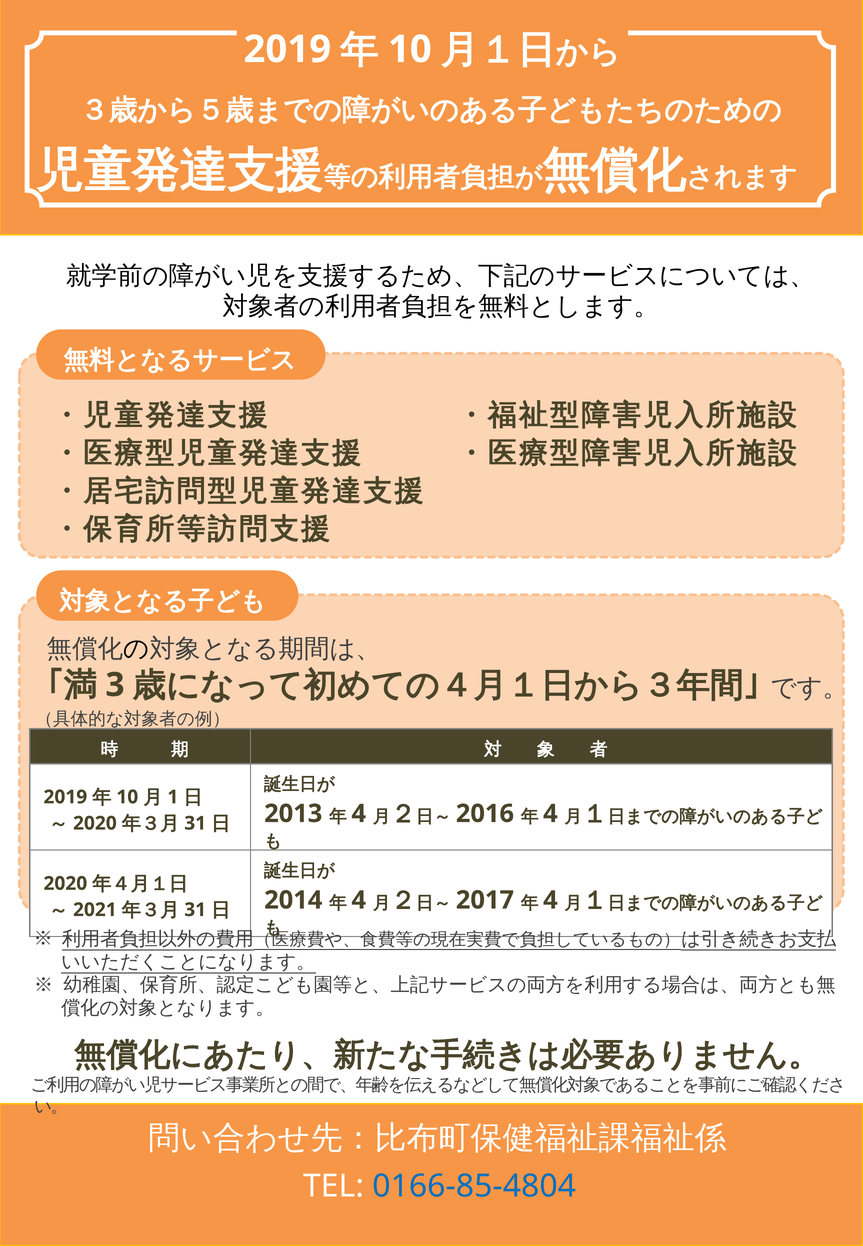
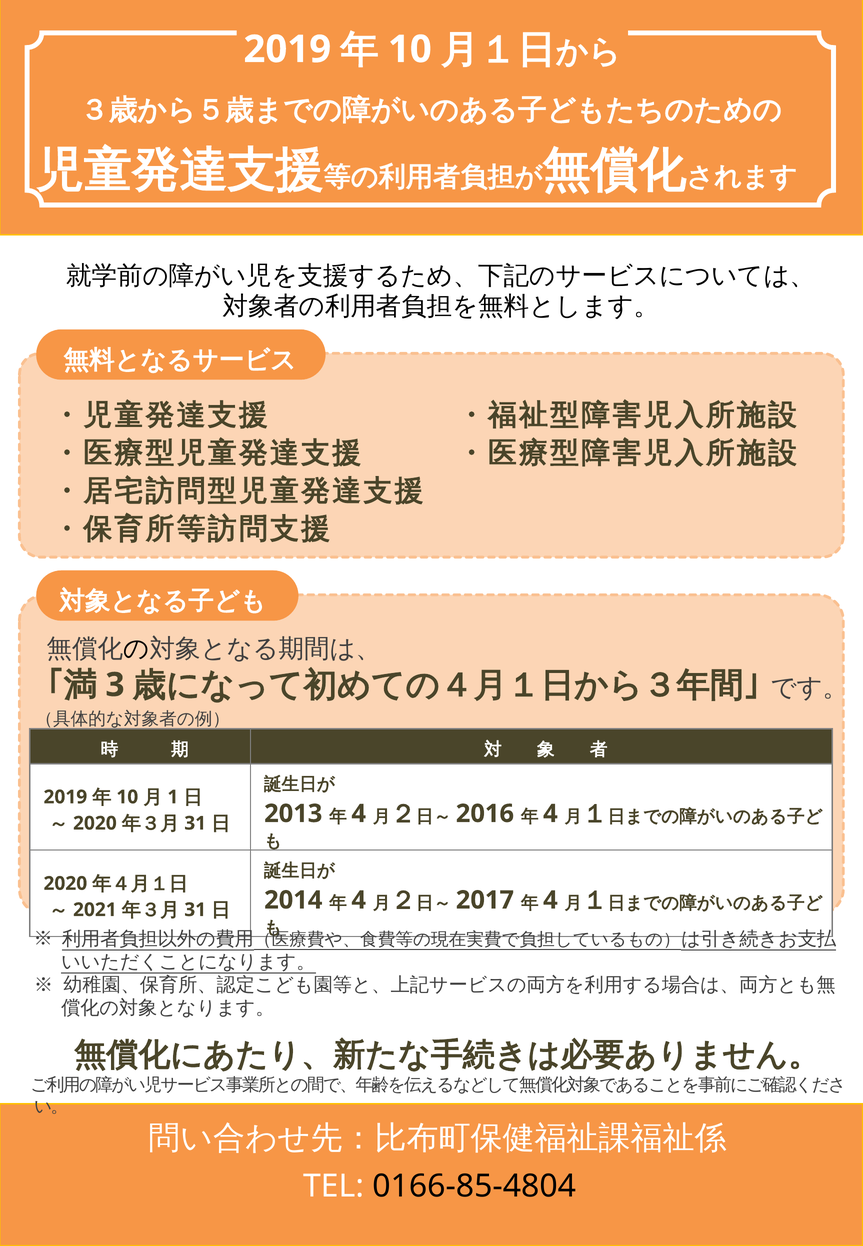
0166-85-4804 colour: blue -> black (474, 1187)
